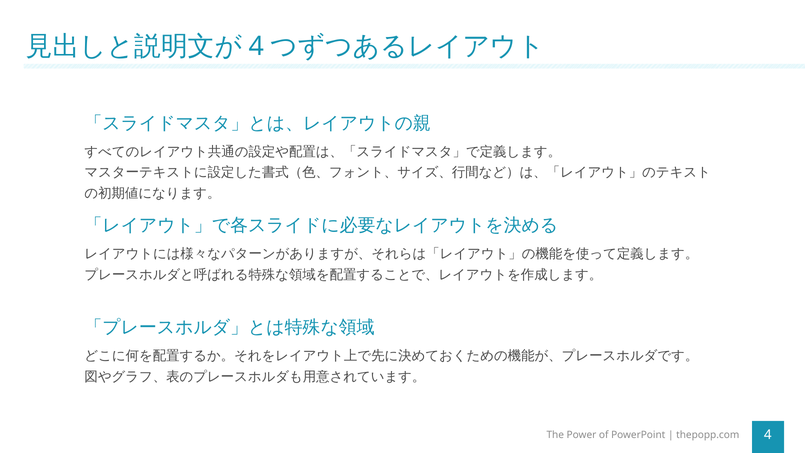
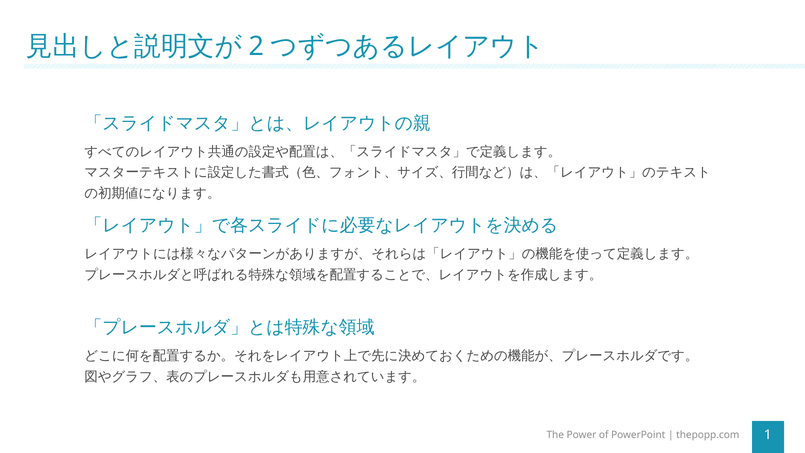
4: 4 -> 2 (256, 46)
thepopp.com 4: 4 -> 1 (768, 435)
